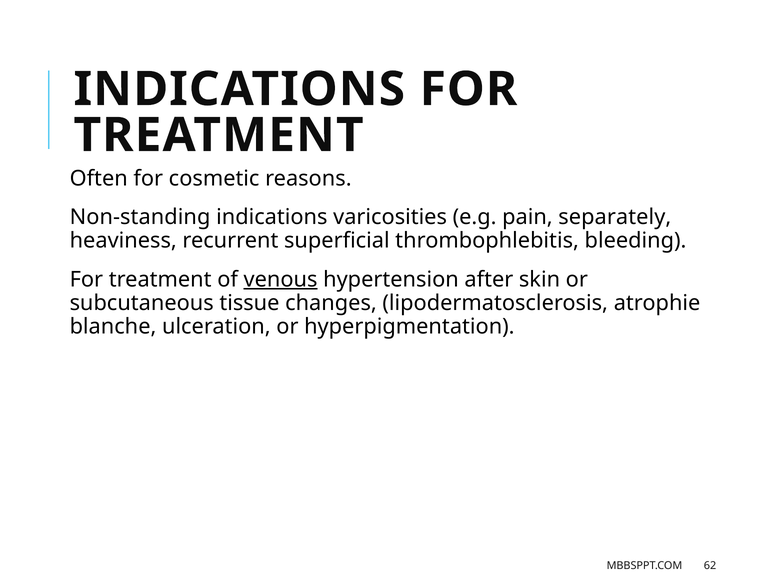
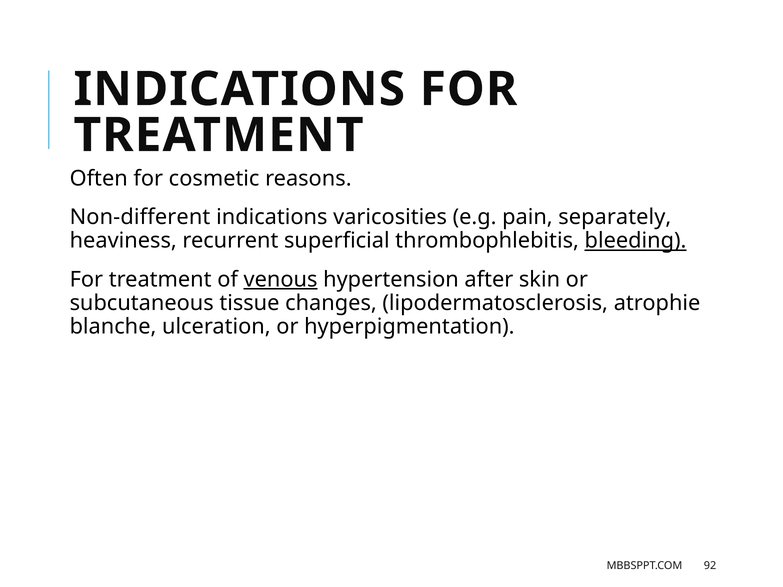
Non-standing: Non-standing -> Non-different (140, 217)
bleeding underline: none -> present (636, 241)
62: 62 -> 92 (710, 566)
